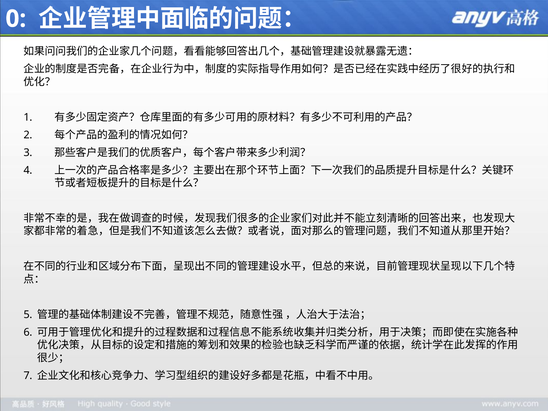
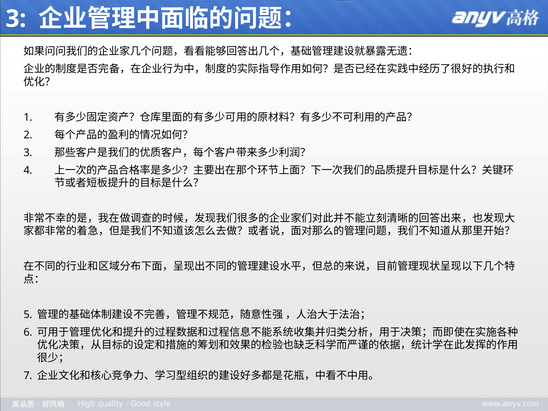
0: 0 -> 3 (16, 19)
